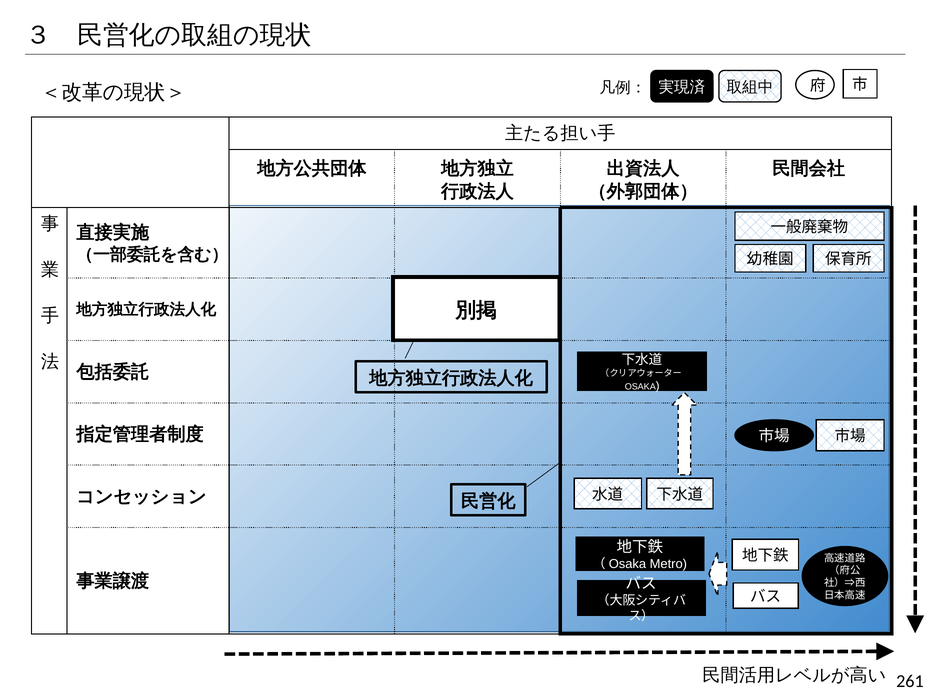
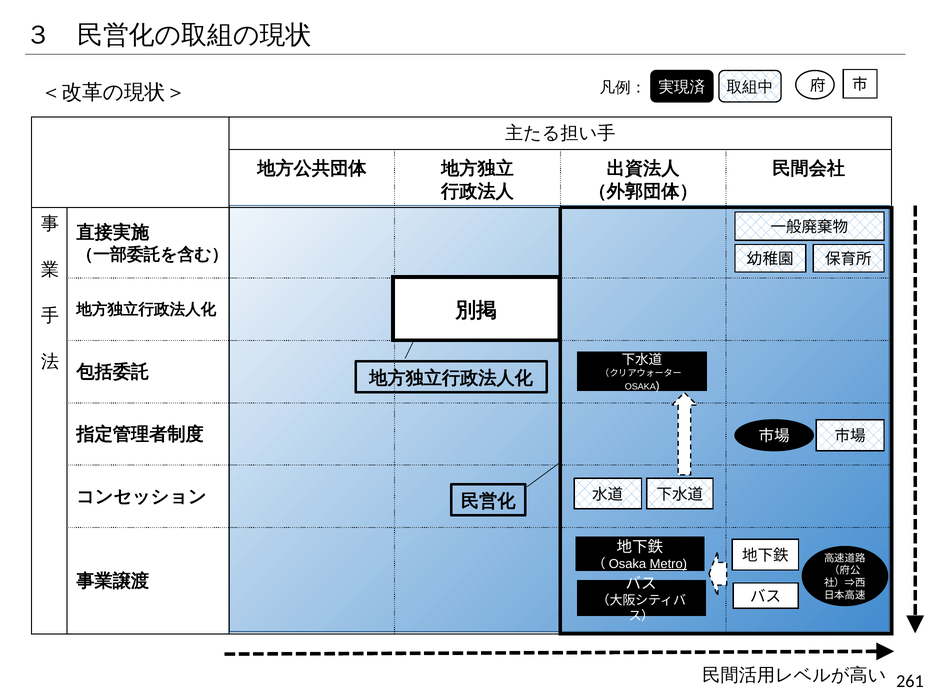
Metro underline: none -> present (668, 564)
